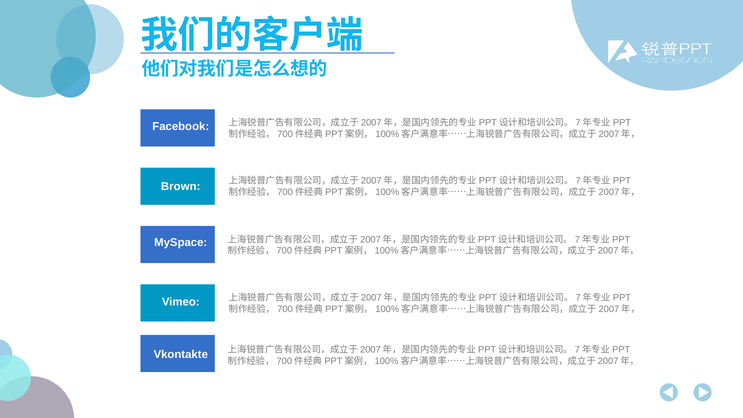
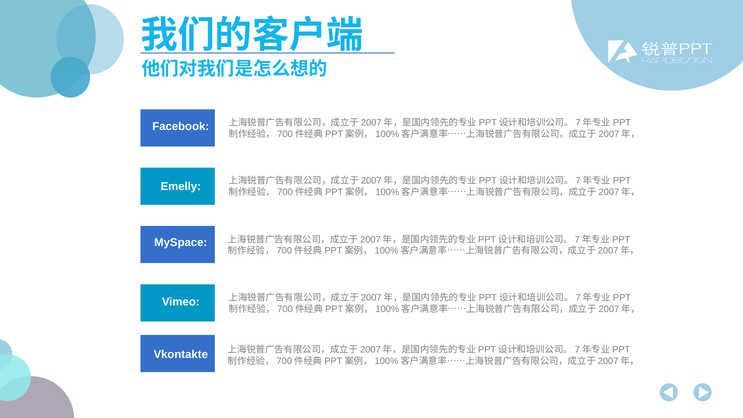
Brown: Brown -> Emelly (181, 186)
